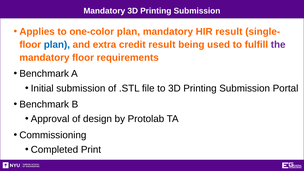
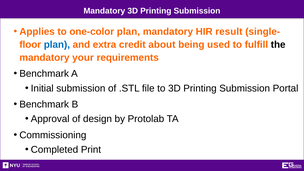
credit result: result -> about (162, 45)
the colour: purple -> black (278, 45)
mandatory floor: floor -> your (83, 58)
